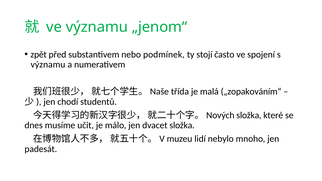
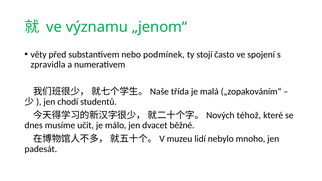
zpět: zpět -> věty (39, 54)
významu: významu -> zpravidla (48, 65)
složka: složka -> téhož (249, 115)
dvacet složka: složka -> běžné (182, 125)
